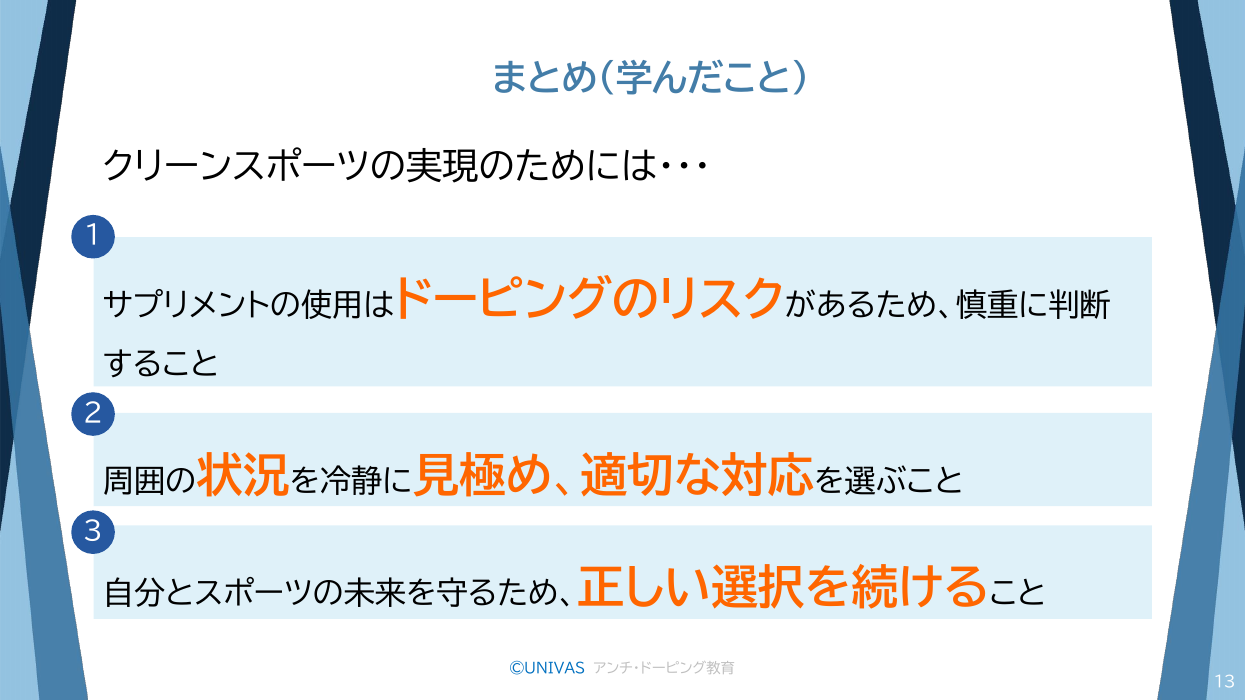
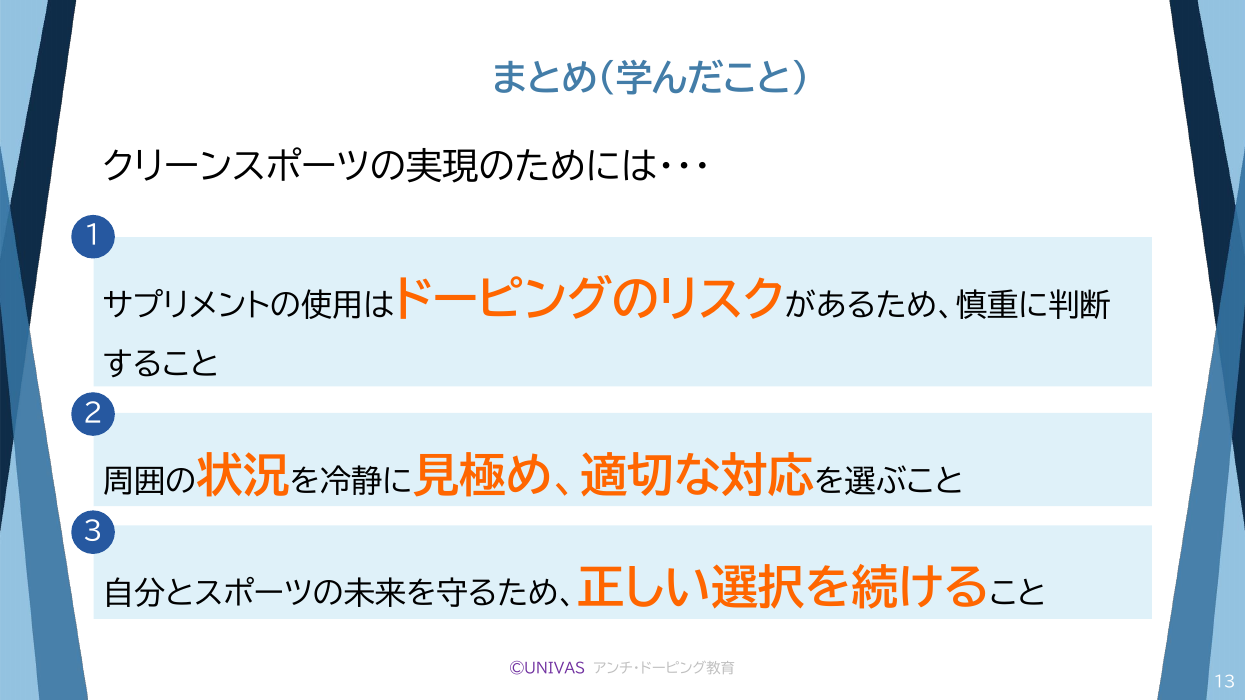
©UNIVAS colour: blue -> purple (548, 669)
